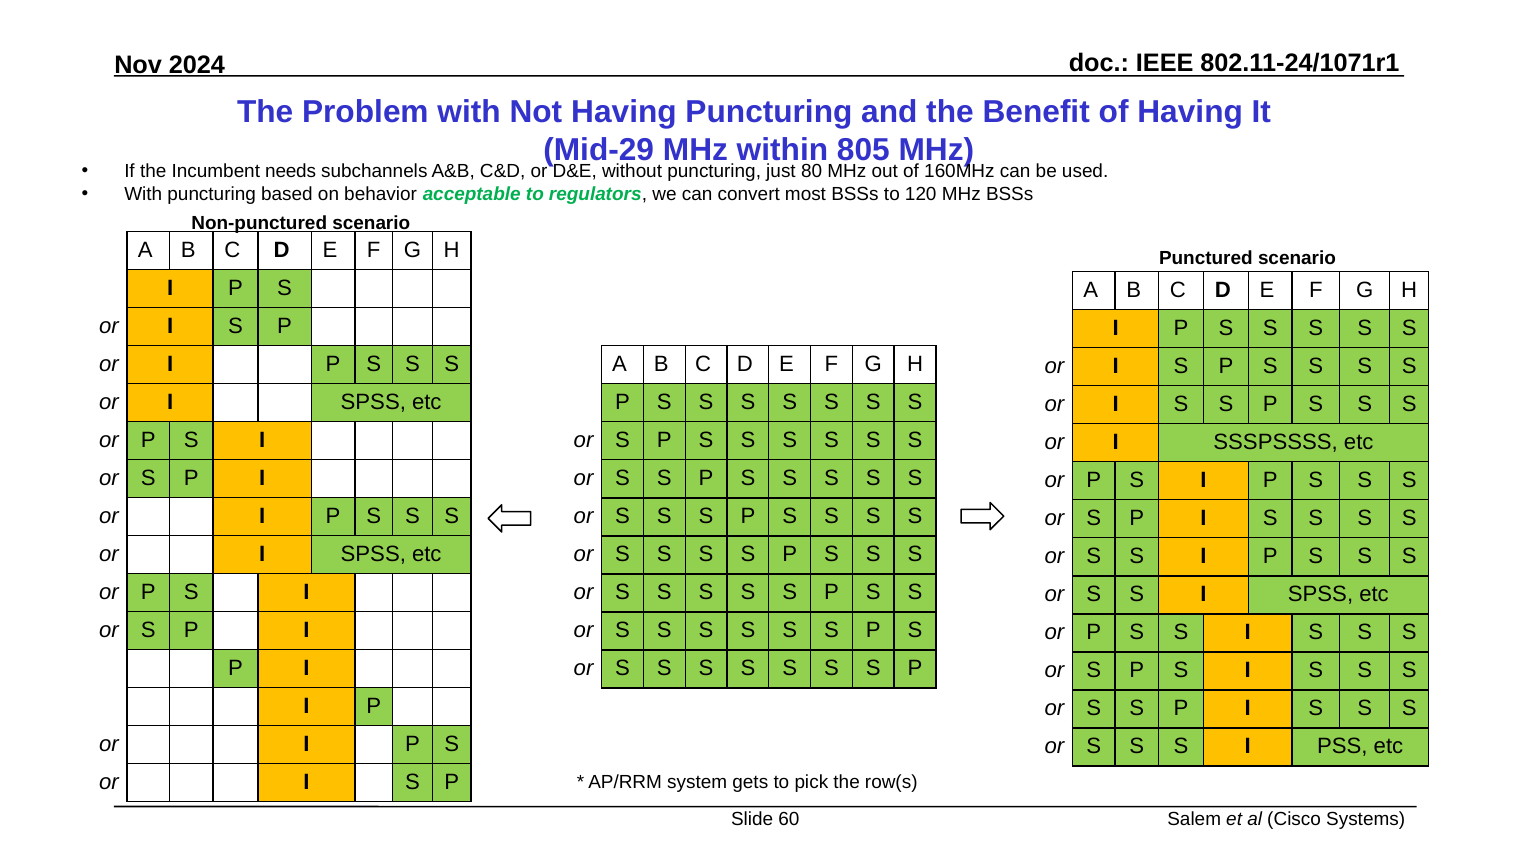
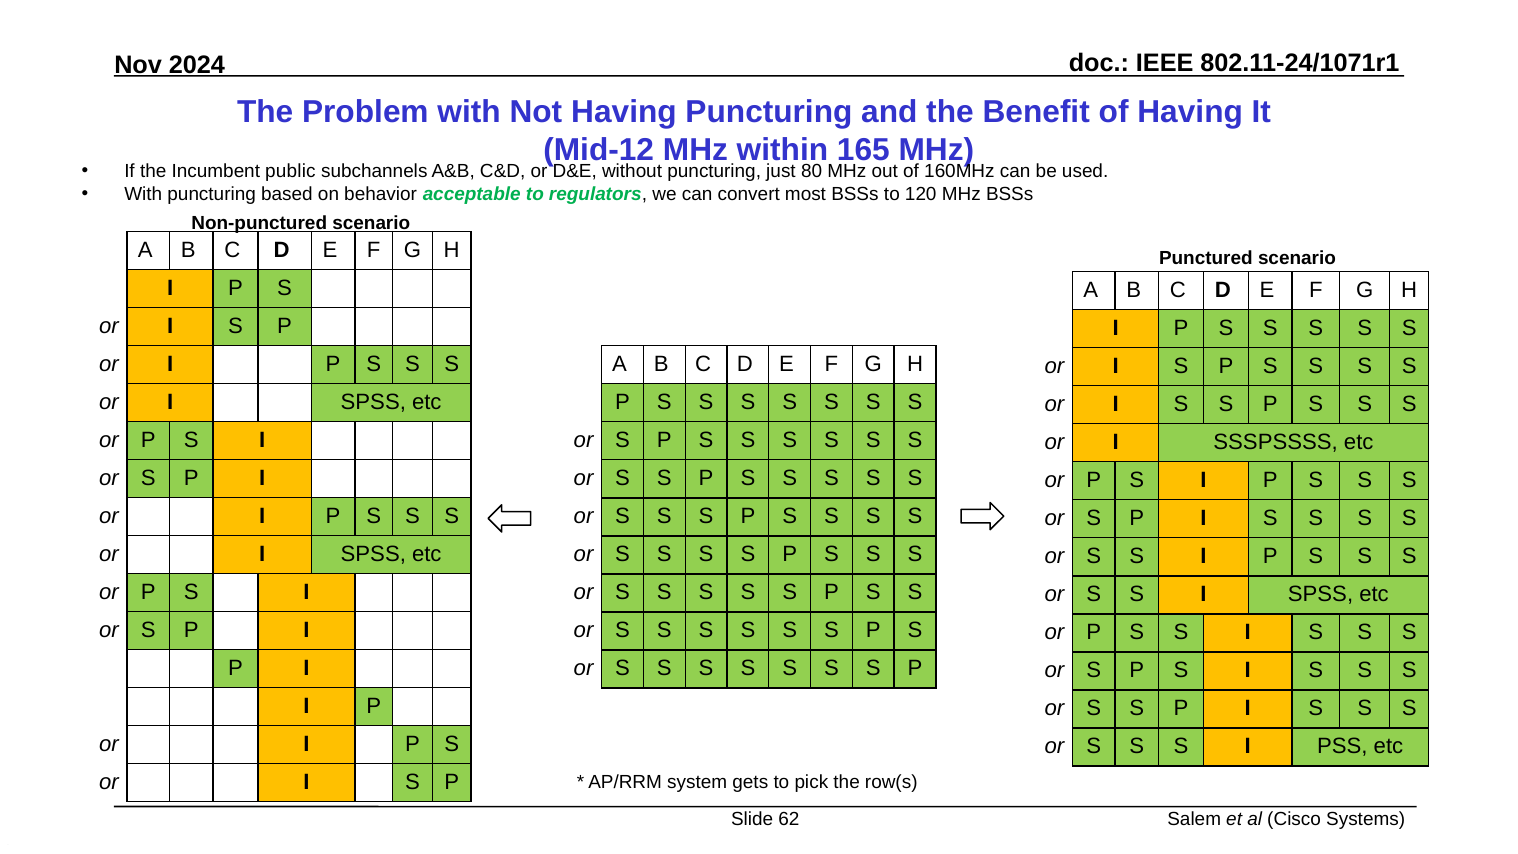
Mid-29: Mid-29 -> Mid-12 (599, 150)
805: 805 -> 165 (863, 150)
needs: needs -> public (290, 171)
60: 60 -> 62 (789, 819)
